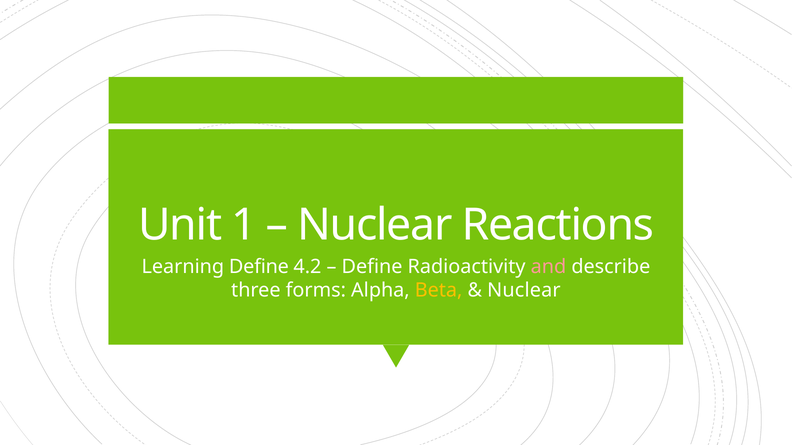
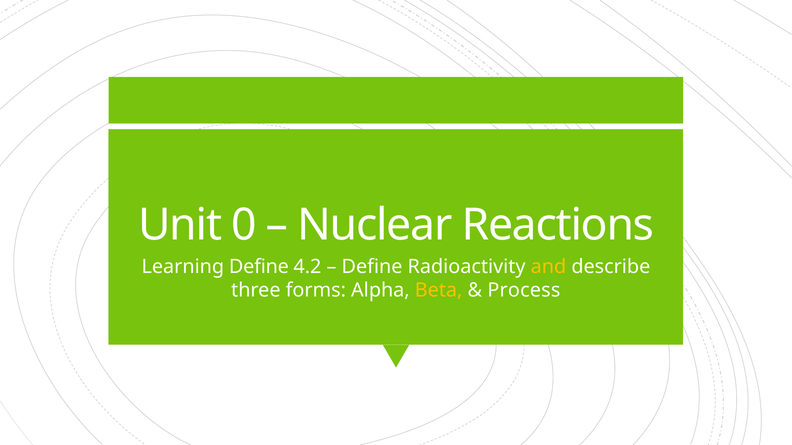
1: 1 -> 0 (244, 225)
and colour: pink -> yellow (548, 267)
Nuclear: Nuclear -> Process (524, 291)
